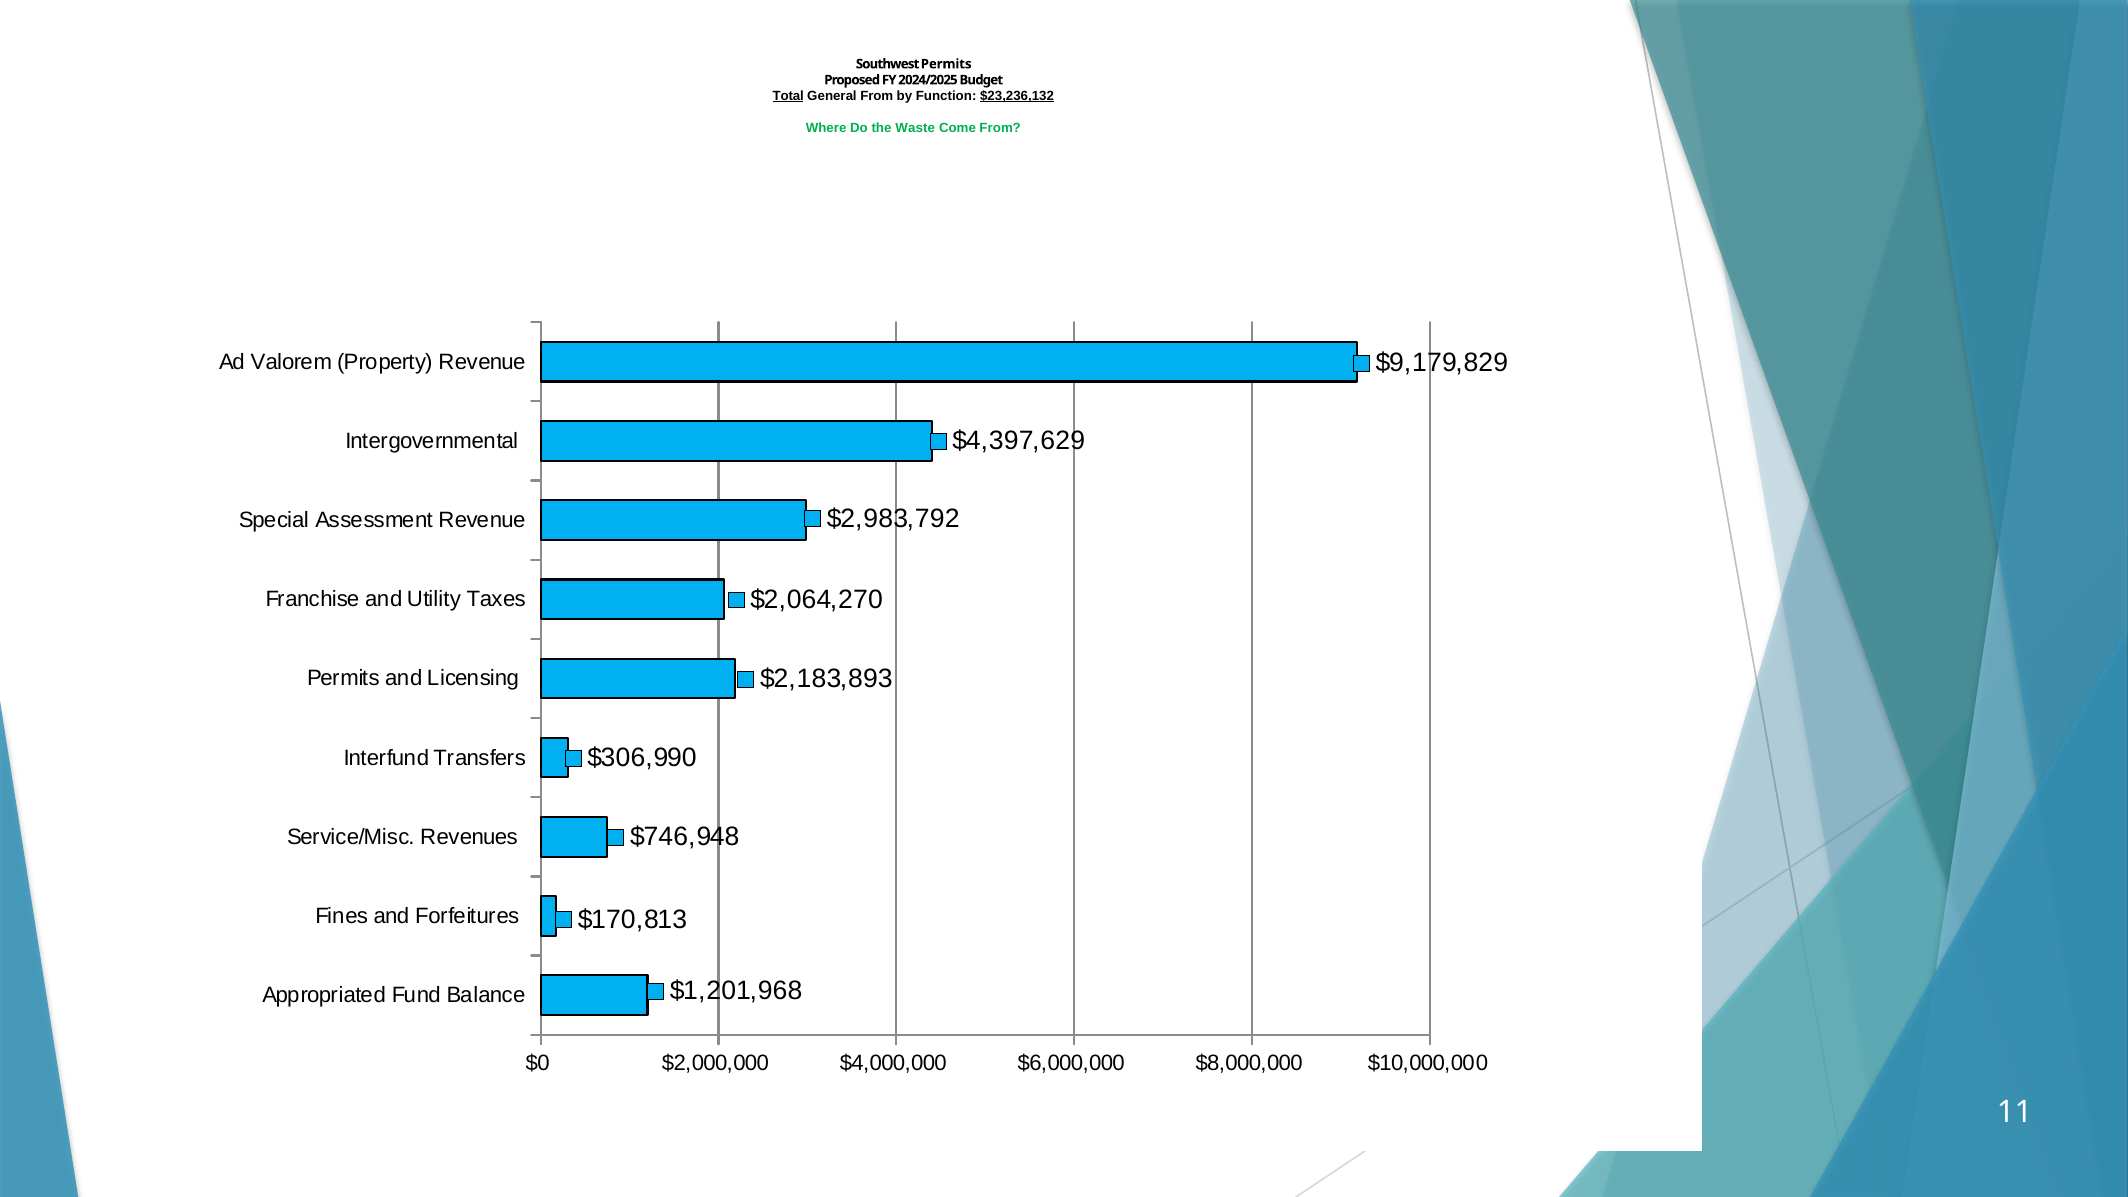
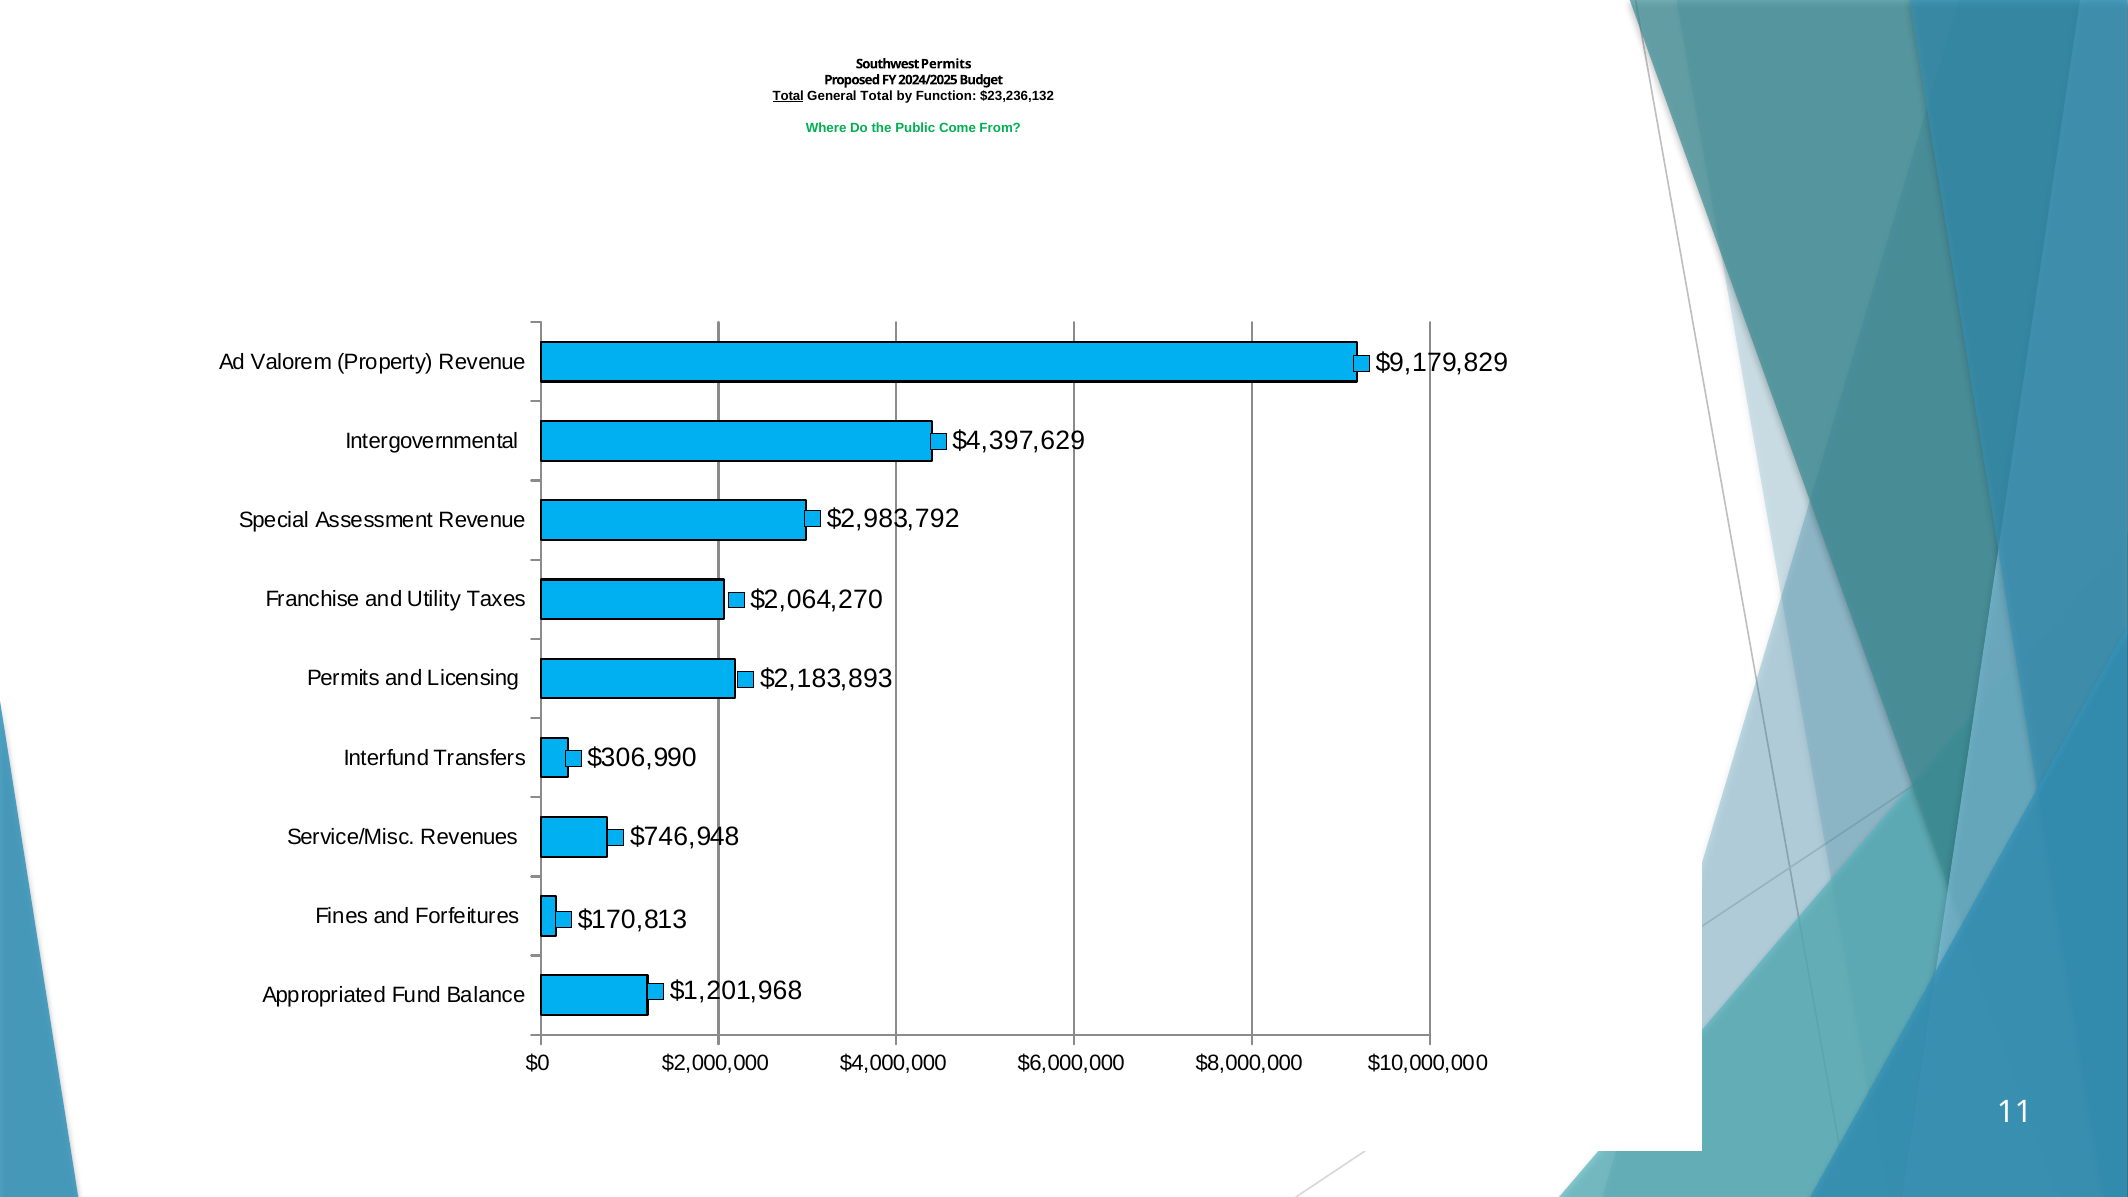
General From: From -> Total (877, 96)
$23,236,132 underline: present -> none (1017, 96)
Waste: Waste -> Public (915, 128)
